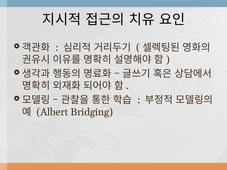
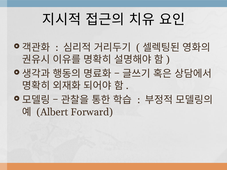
Bridging: Bridging -> Forward (92, 112)
